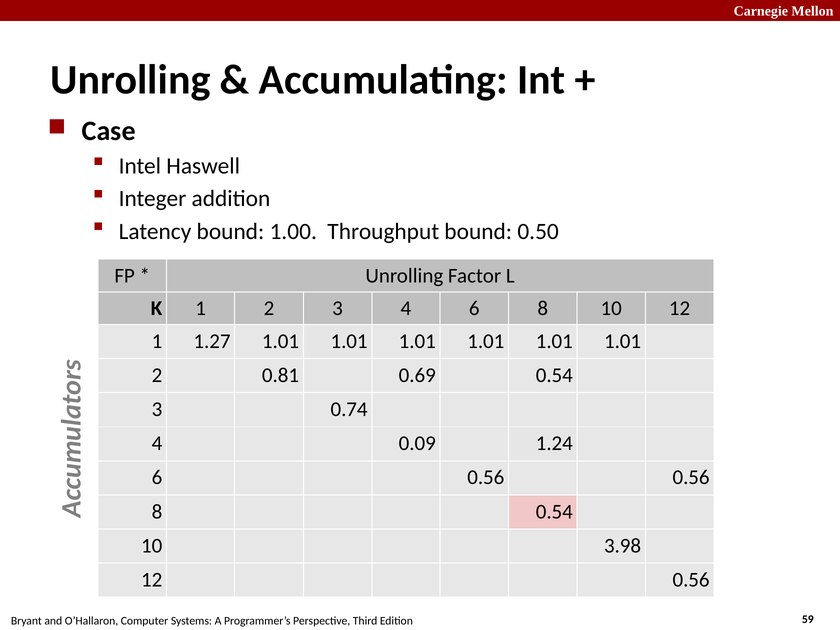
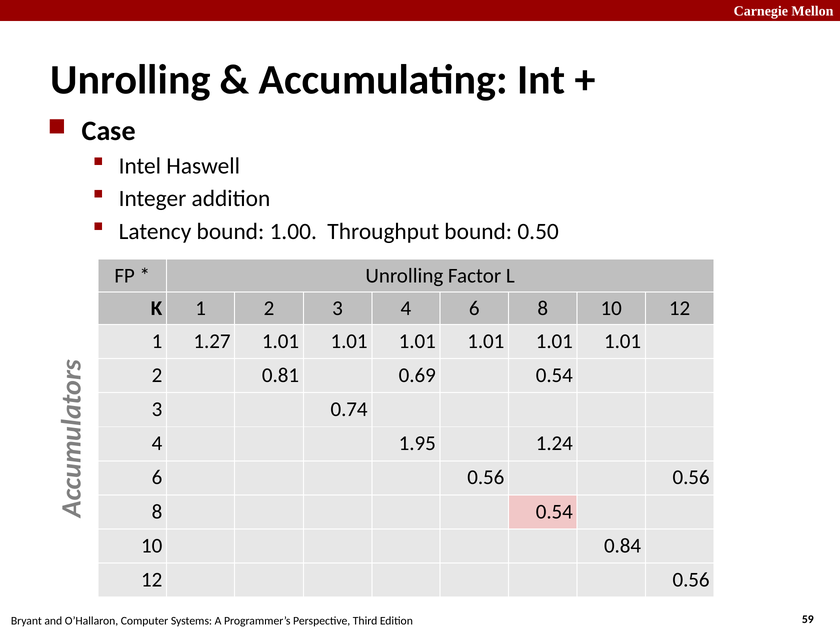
0.09: 0.09 -> 1.95 (417, 443)
3.98: 3.98 -> 0.84 (623, 546)
